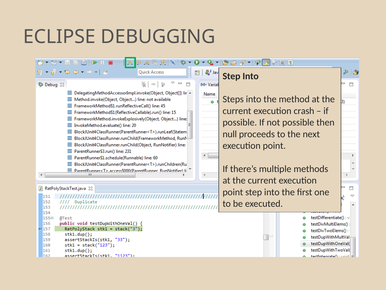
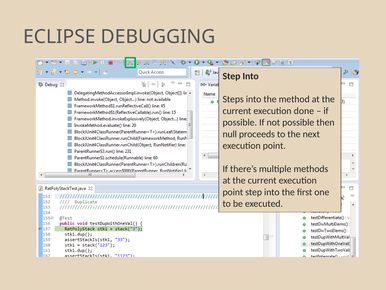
crash: crash -> done (304, 111)
